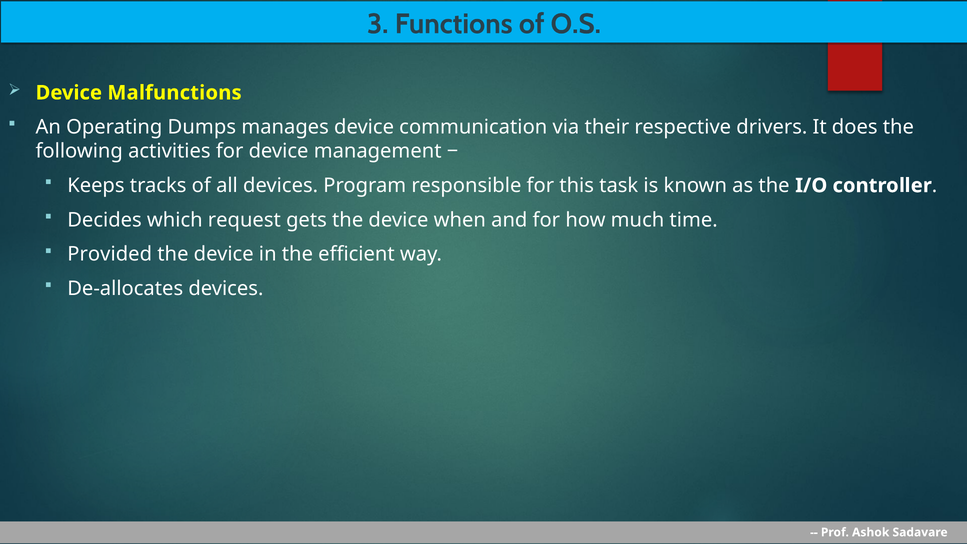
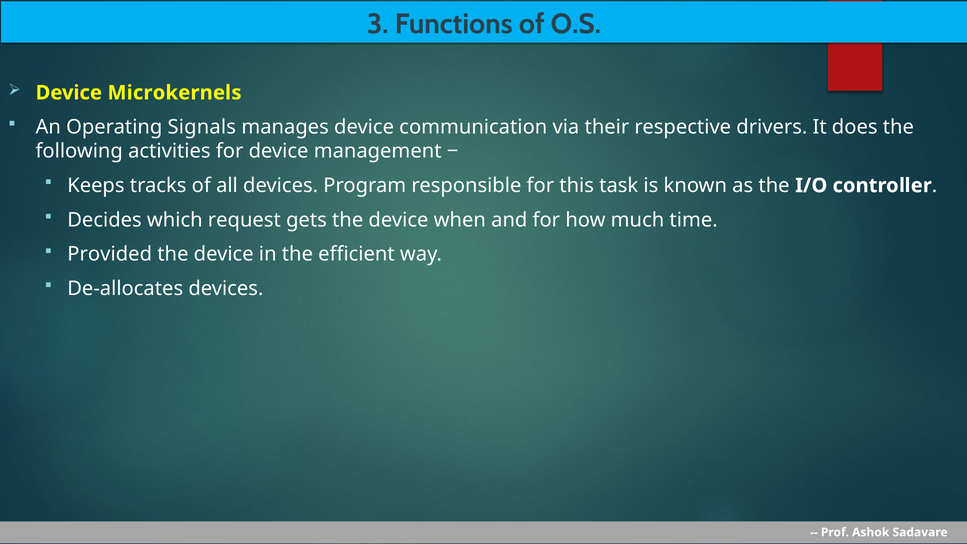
Malfunctions: Malfunctions -> Microkernels (175, 93)
Dumps: Dumps -> Signals (202, 127)
